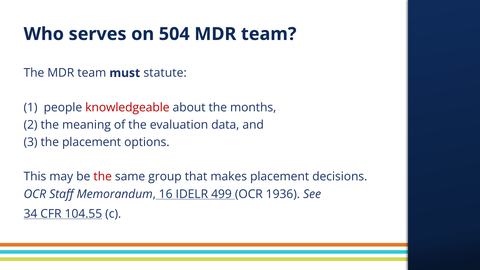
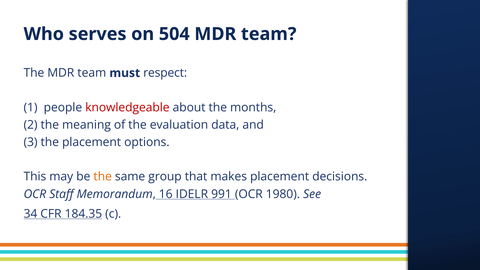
statute: statute -> respect (165, 73)
the colour: red -> orange (103, 177)
499: 499 -> 991 (221, 194)
1936: 1936 -> 1980 (283, 194)
104.55: 104.55 -> 184.35 (83, 214)
